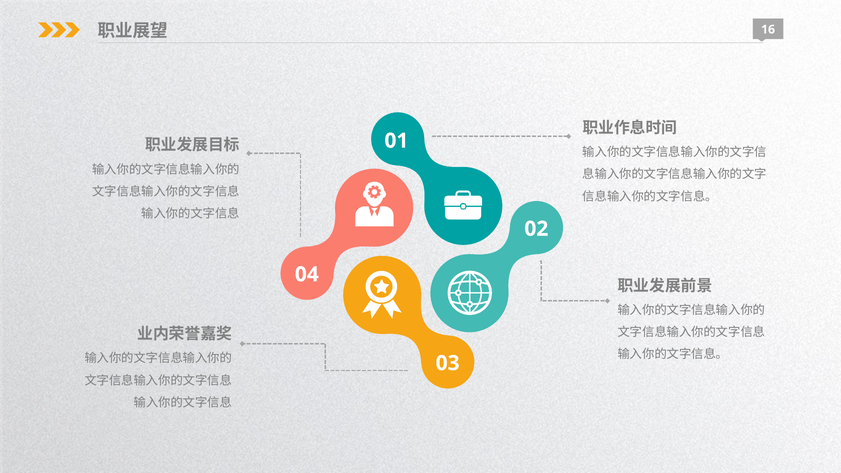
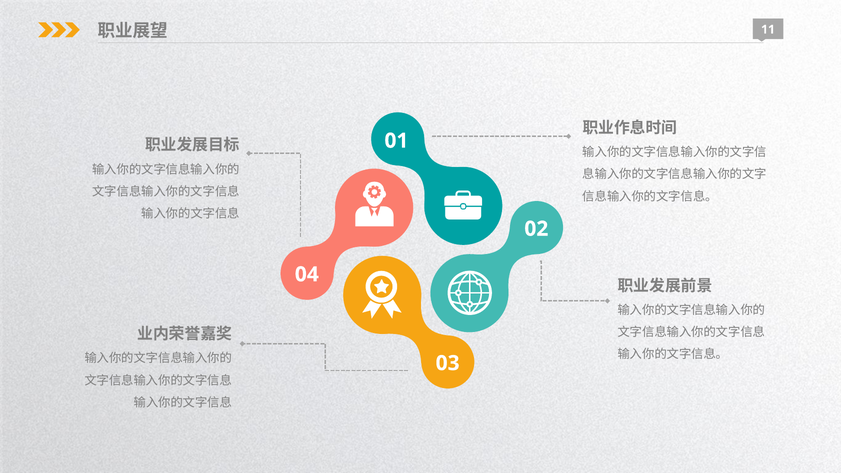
16: 16 -> 11 (768, 30)
